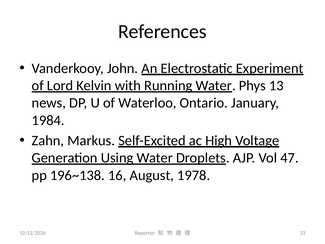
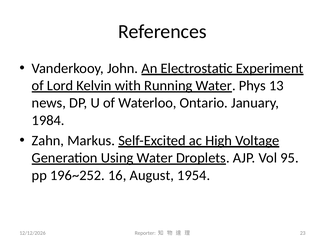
47: 47 -> 95 (290, 158)
196~138: 196~138 -> 196~252 (77, 175)
1978: 1978 -> 1954 (194, 175)
